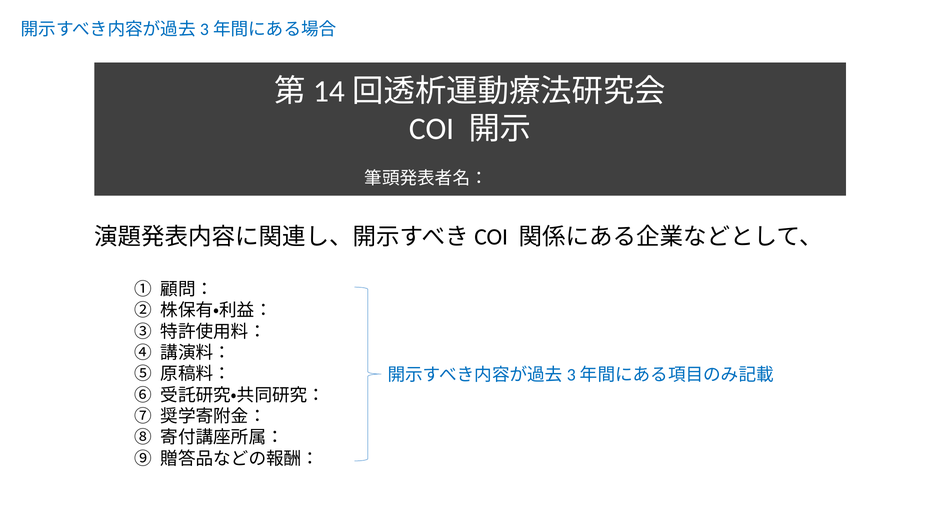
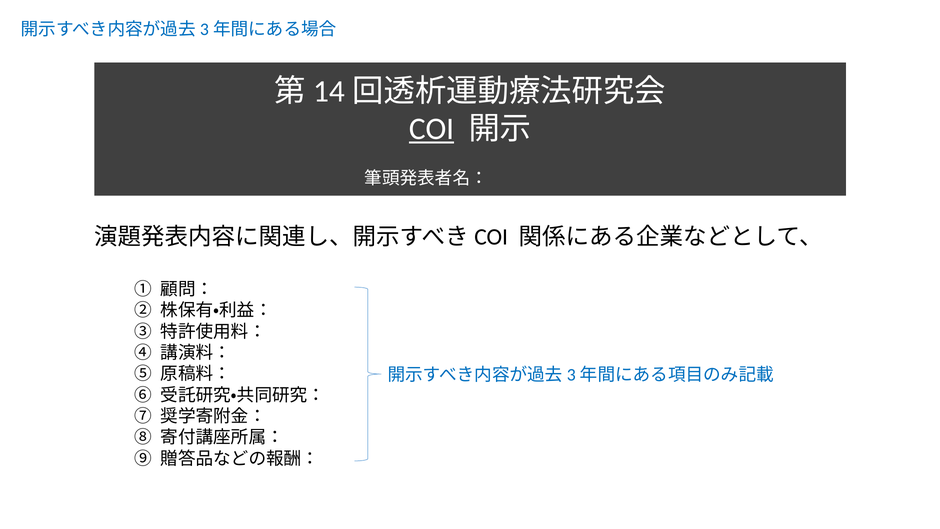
COI underline: none -> present (431, 129)
